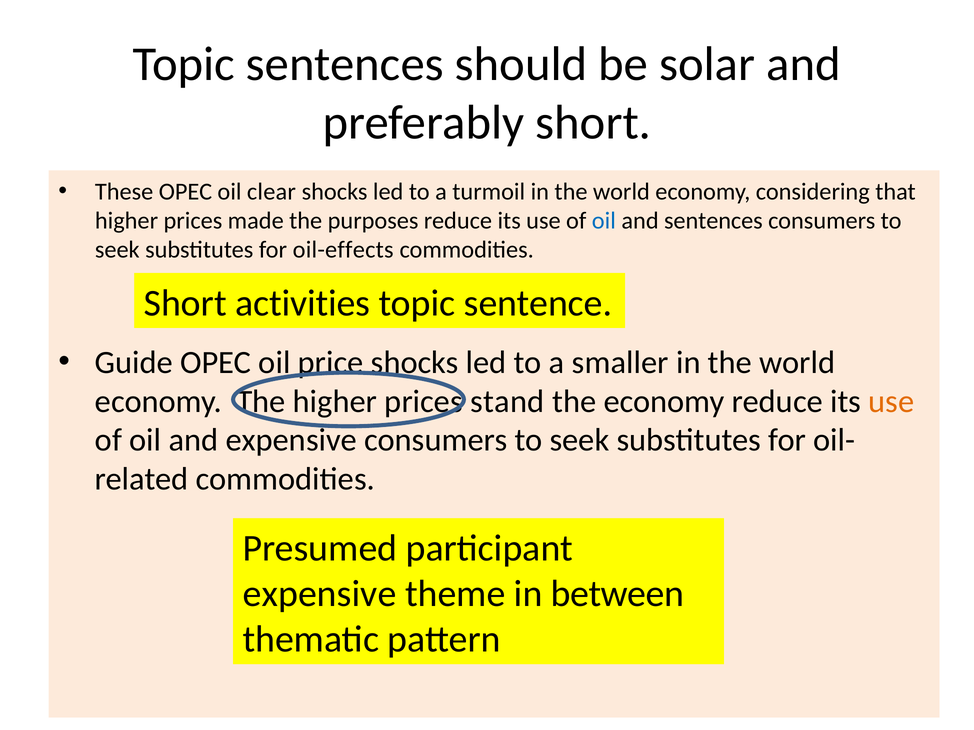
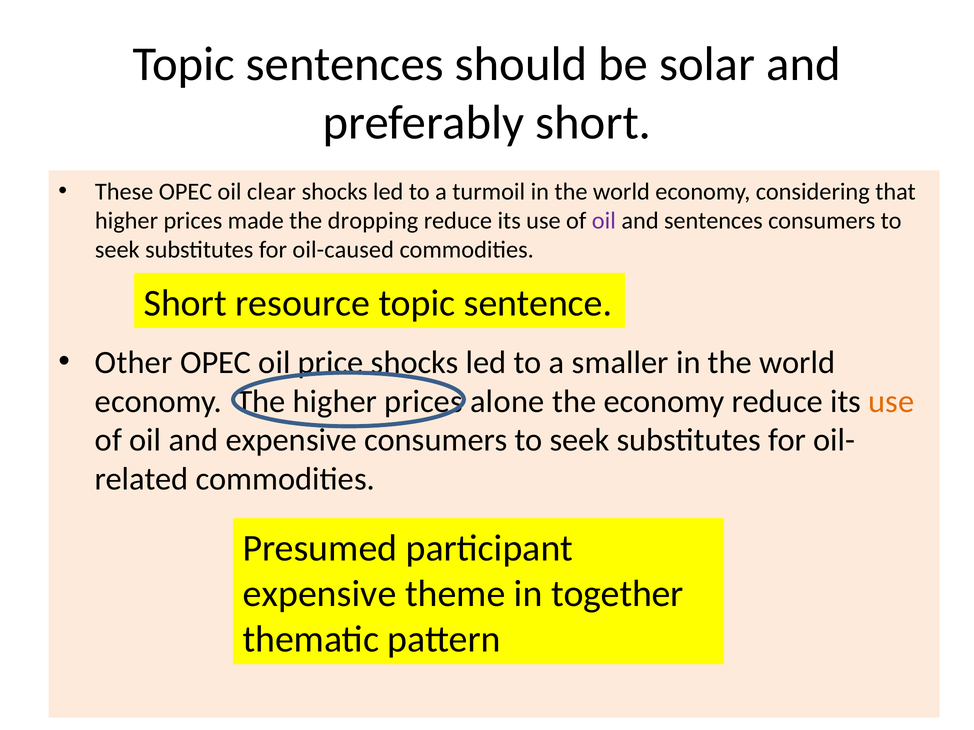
purposes: purposes -> dropping (373, 221)
oil colour: blue -> purple (604, 221)
oil-effects: oil-effects -> oil-caused (343, 250)
activities: activities -> resource (303, 303)
Guide: Guide -> Other (134, 363)
stand: stand -> alone (507, 402)
between: between -> together (617, 594)
